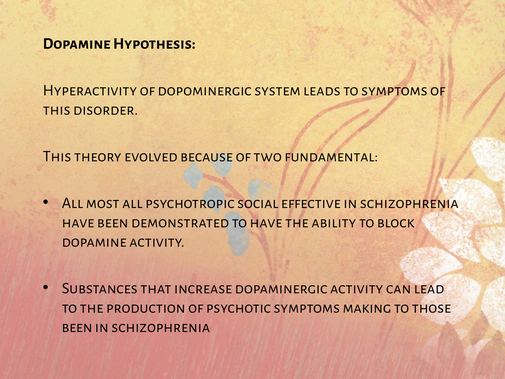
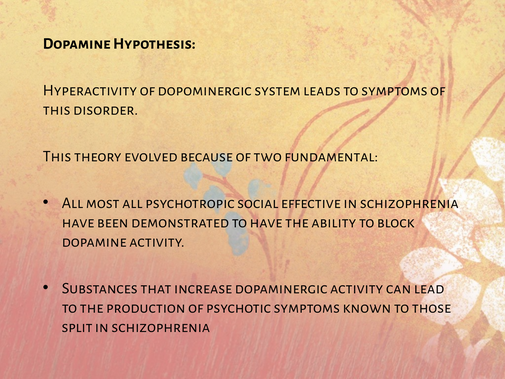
making: making -> known (367, 307)
been: been -> split (77, 327)
